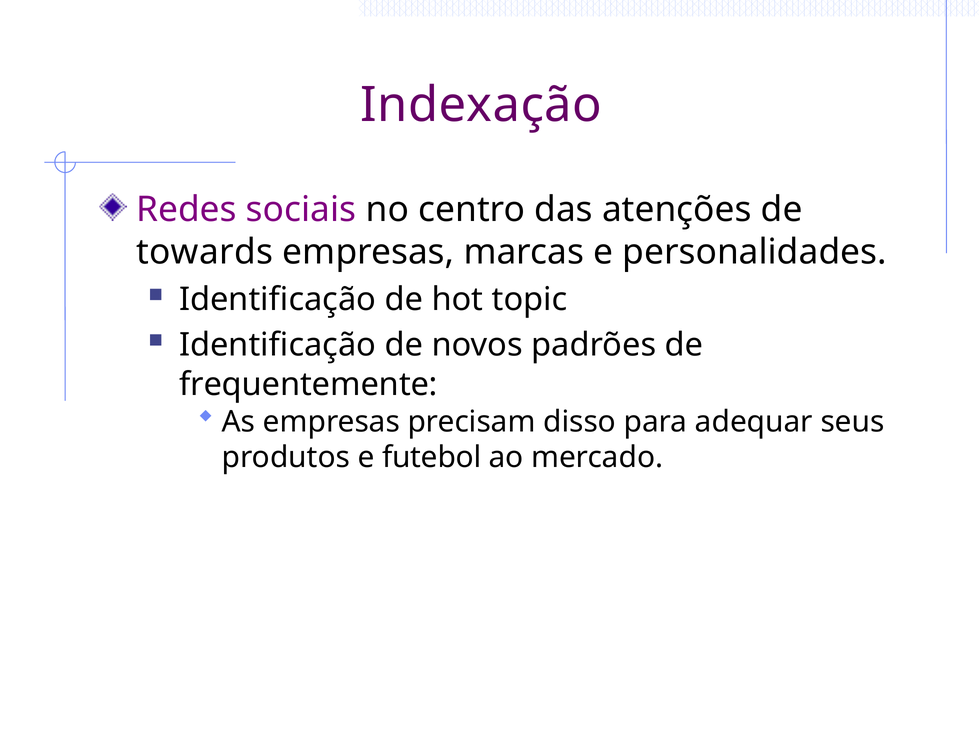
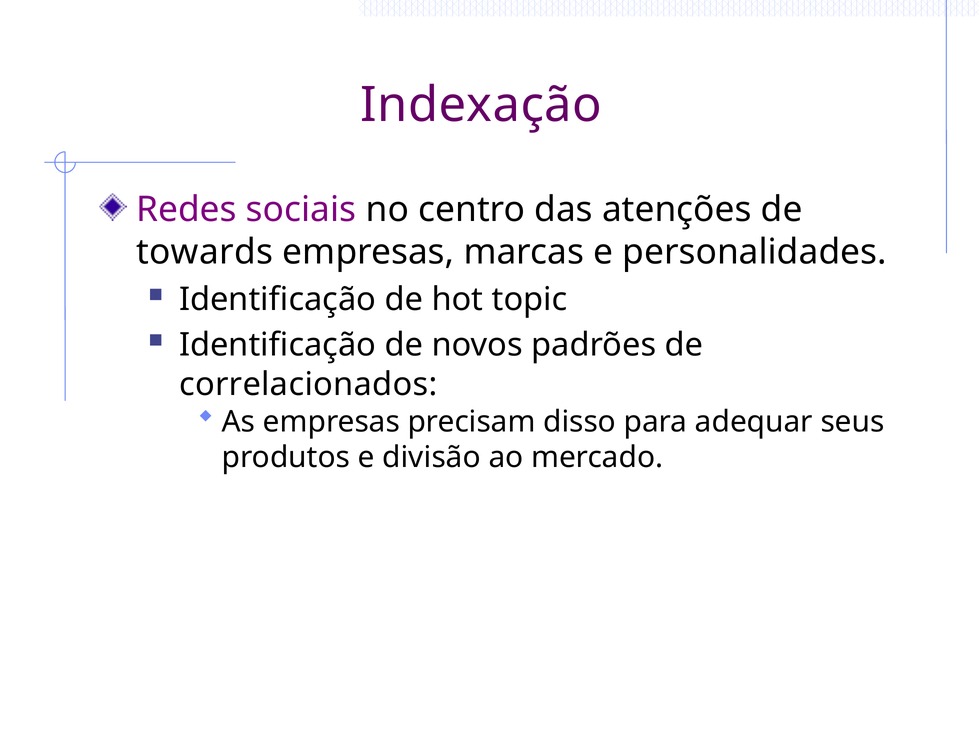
frequentemente: frequentemente -> correlacionados (308, 384)
futebol: futebol -> divisão (432, 457)
